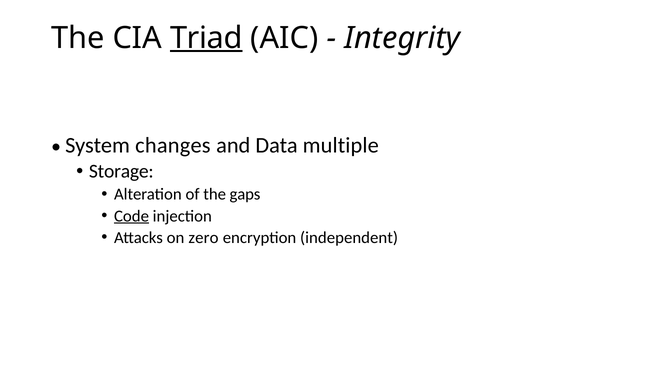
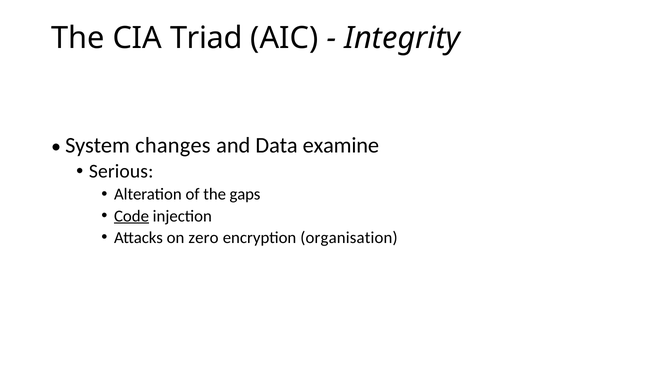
Triad underline: present -> none (206, 38)
multiple: multiple -> examine (341, 145)
Storage: Storage -> Serious (121, 171)
independent: independent -> organisation (349, 238)
